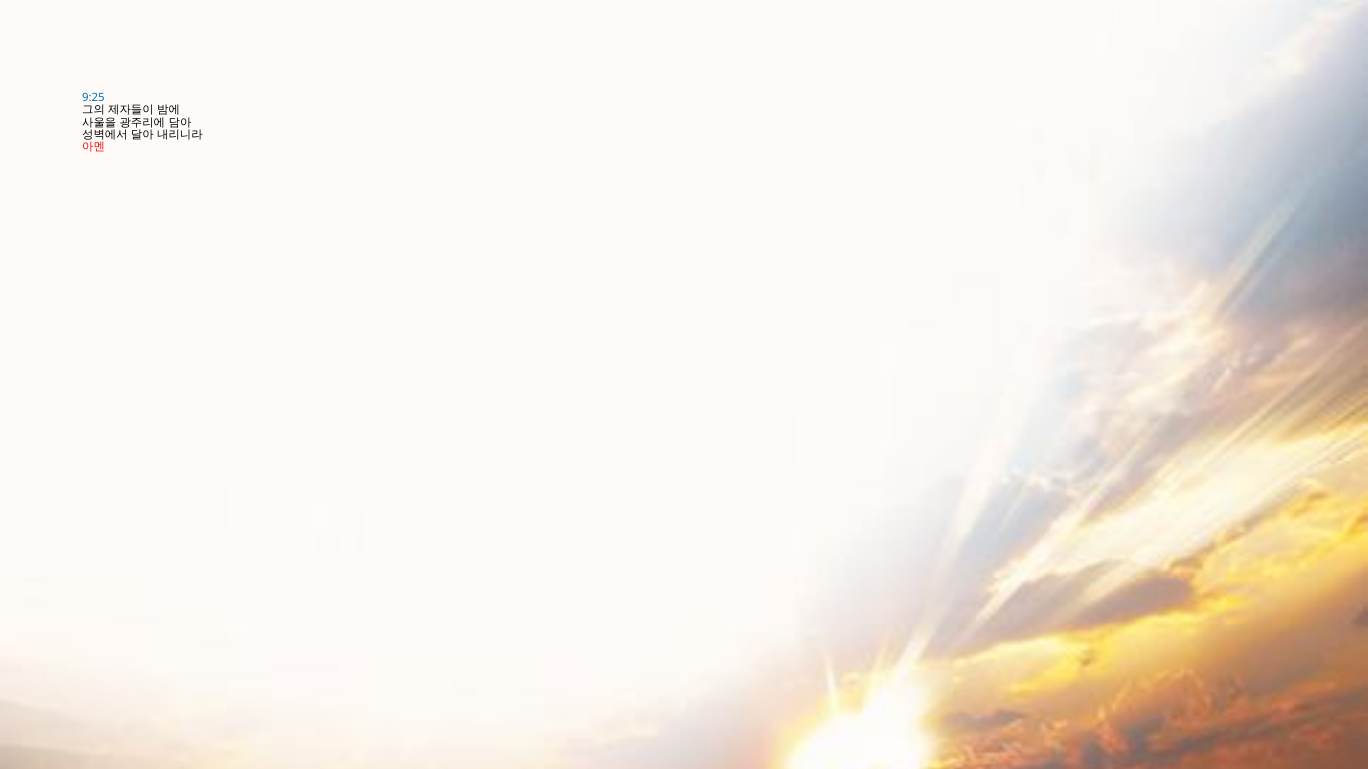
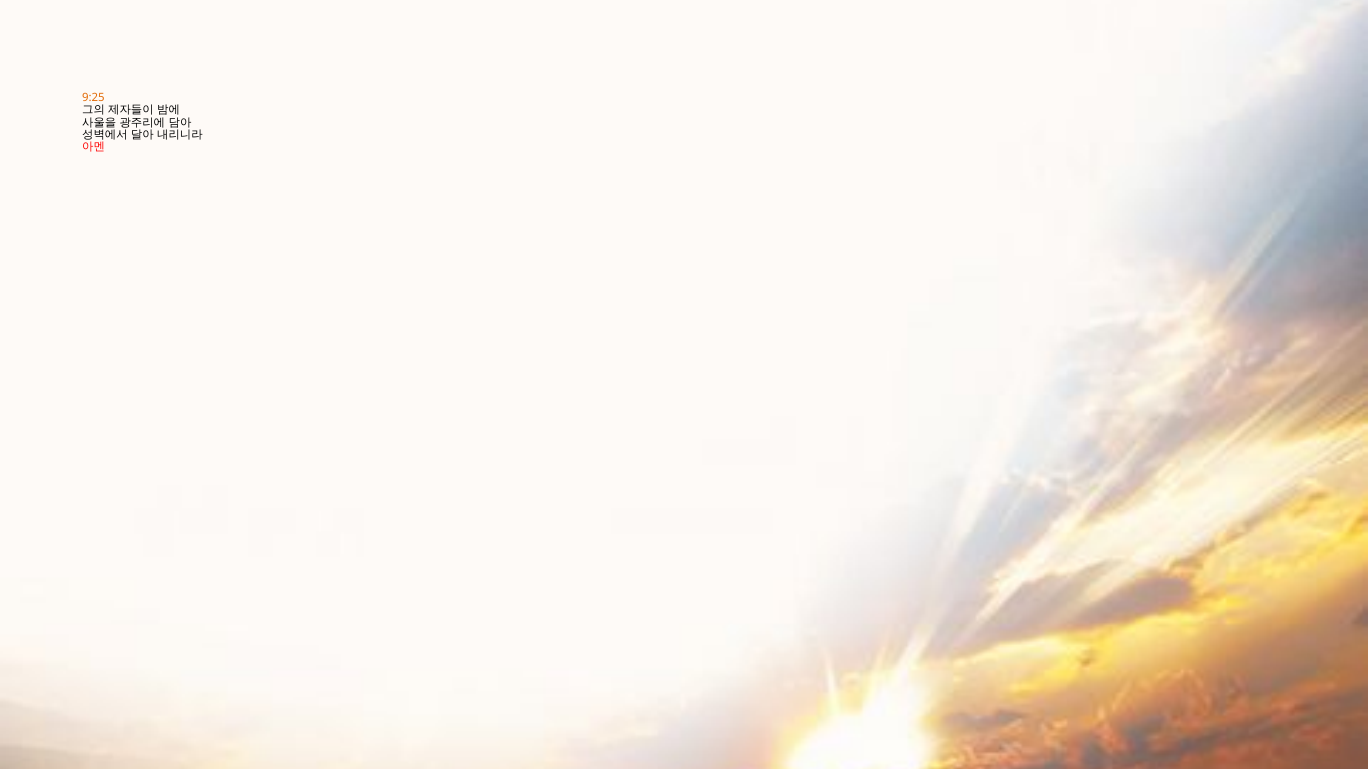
9:25 colour: blue -> orange (93, 98)
